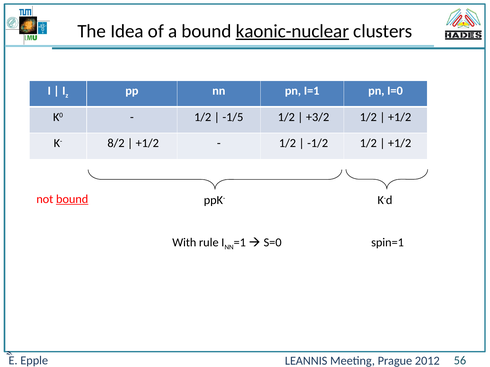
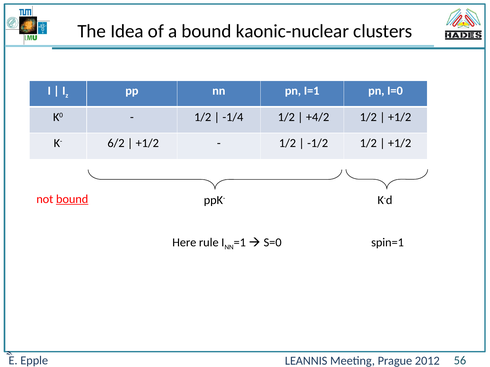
kaonic-nuclear underline: present -> none (292, 31)
-1/5: -1/5 -> -1/4 (233, 117)
+3/2: +3/2 -> +4/2 (318, 117)
8/2: 8/2 -> 6/2 (116, 143)
With: With -> Here (184, 243)
